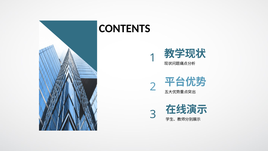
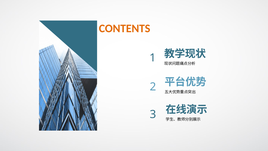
CONTENTS colour: black -> orange (125, 28)
